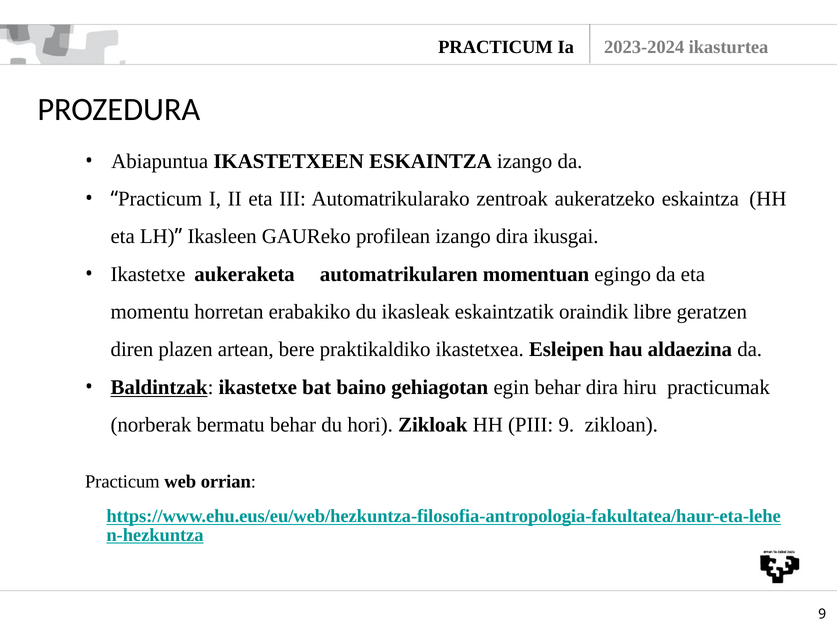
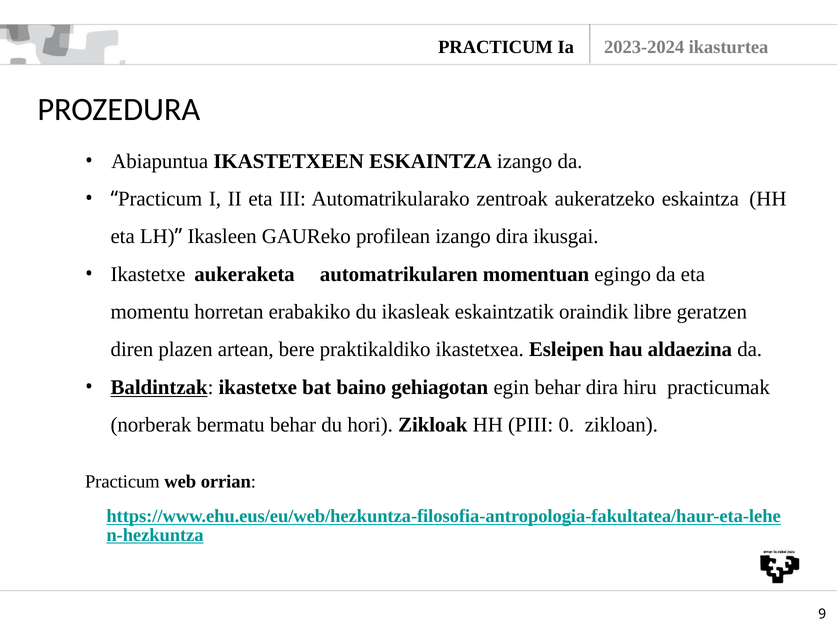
PIII 9: 9 -> 0 (566, 425)
